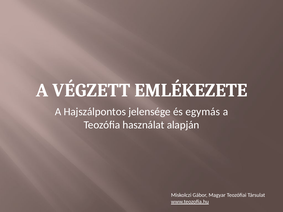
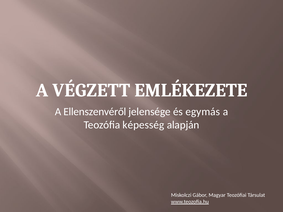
Hajszálpontos: Hajszálpontos -> Ellenszenvéről (95, 112)
használat: használat -> képesség (143, 125)
